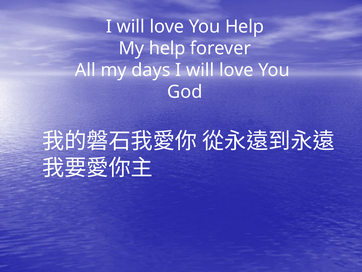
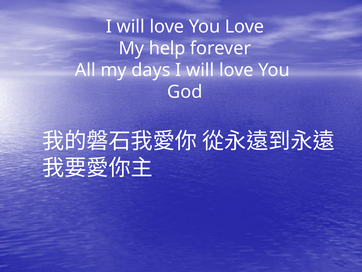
You Help: Help -> Love (244, 27)
